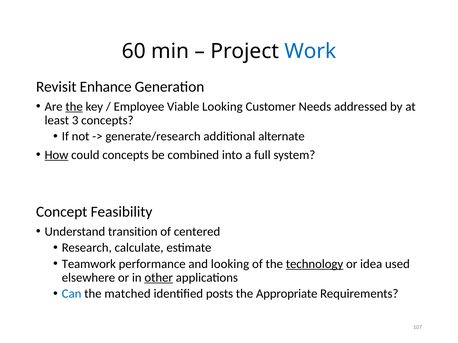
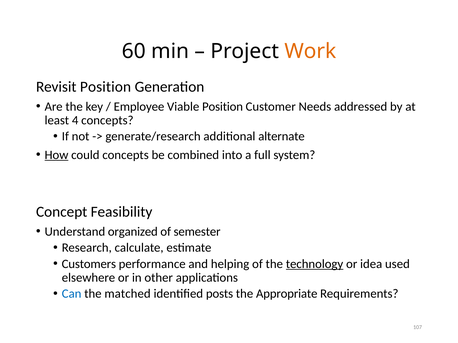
Work colour: blue -> orange (310, 51)
Revisit Enhance: Enhance -> Position (106, 87)
the underline: present -> none (74, 107)
Viable Looking: Looking -> Position (223, 107)
3: 3 -> 4 (75, 120)
transition: transition -> organized (133, 232)
centered: centered -> semester (197, 232)
Teamwork: Teamwork -> Customers (89, 264)
and looking: looking -> helping (230, 264)
other underline: present -> none (159, 278)
